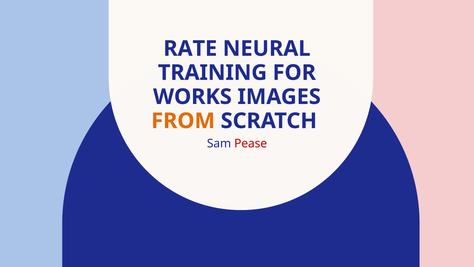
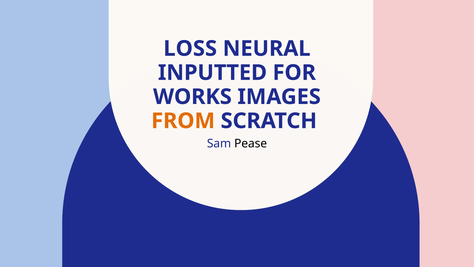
RATE: RATE -> LOSS (190, 49)
TRAINING: TRAINING -> INPUTTED (212, 73)
Pease colour: red -> black (251, 143)
